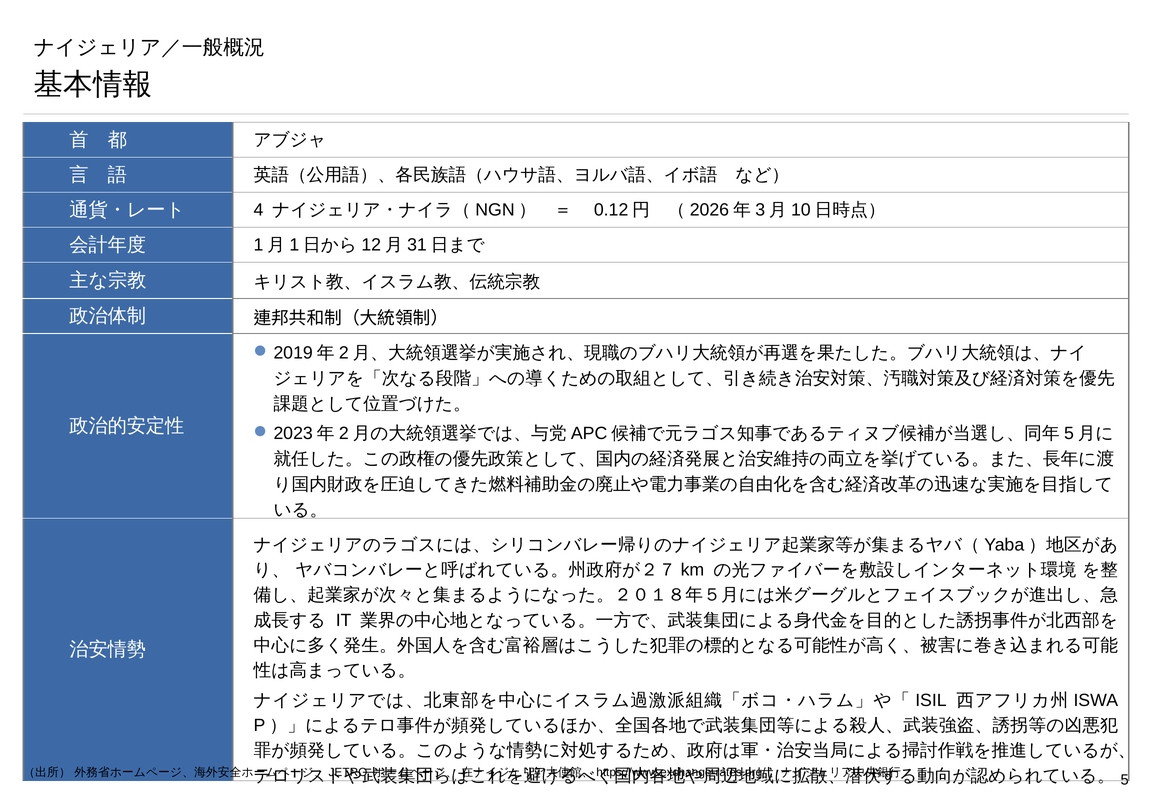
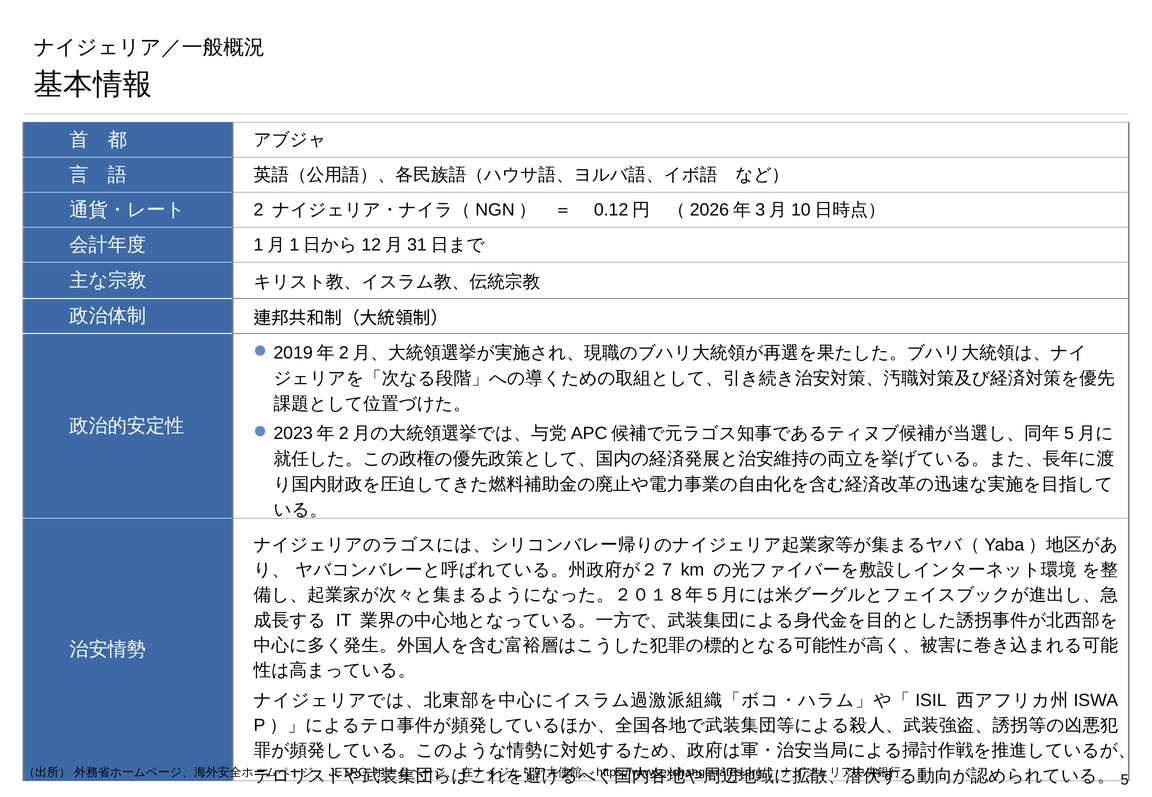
4: 4 -> 2 (258, 210)
